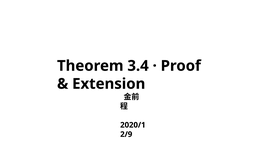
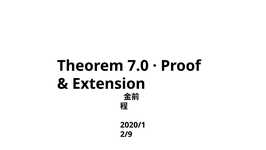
3.4: 3.4 -> 7.0 (138, 66)
